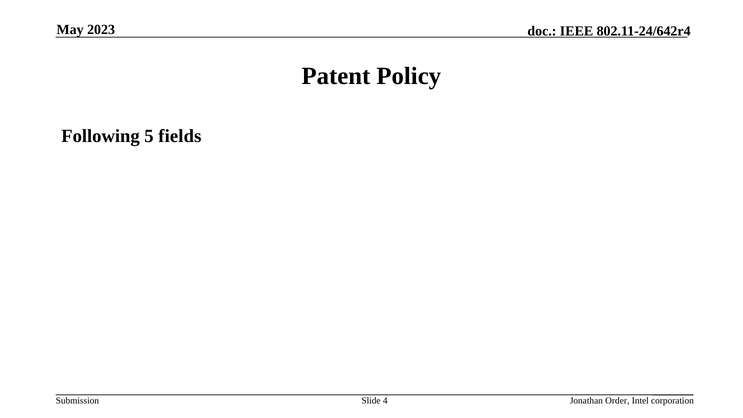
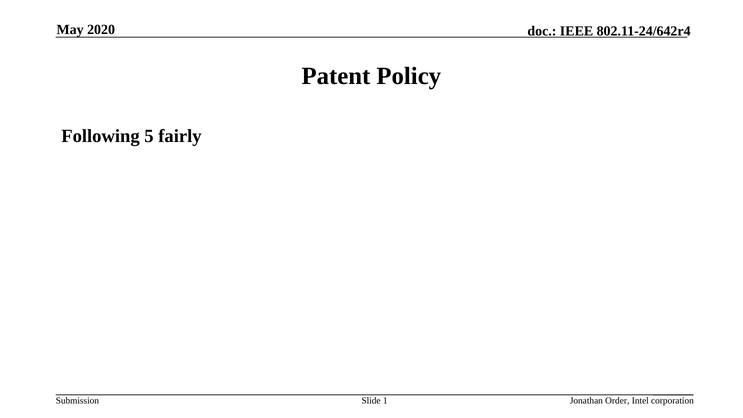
2023: 2023 -> 2020 (101, 30)
fields: fields -> fairly (180, 136)
4: 4 -> 1 (385, 401)
